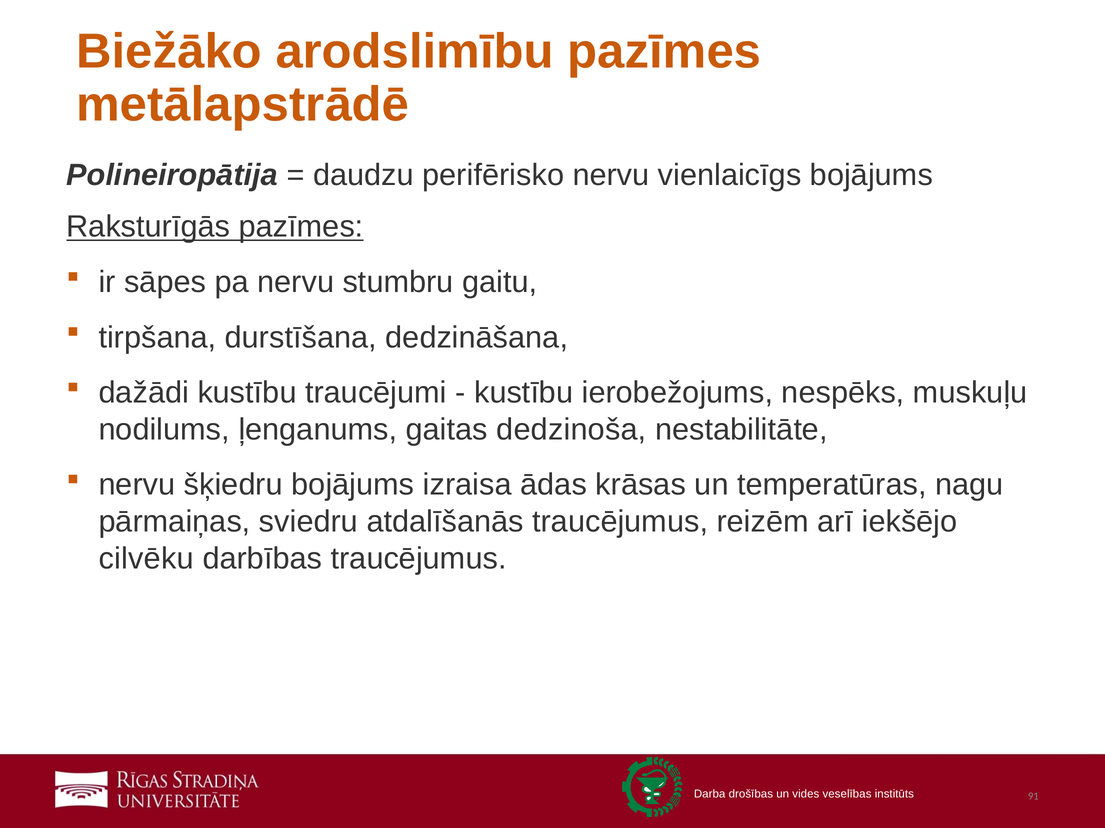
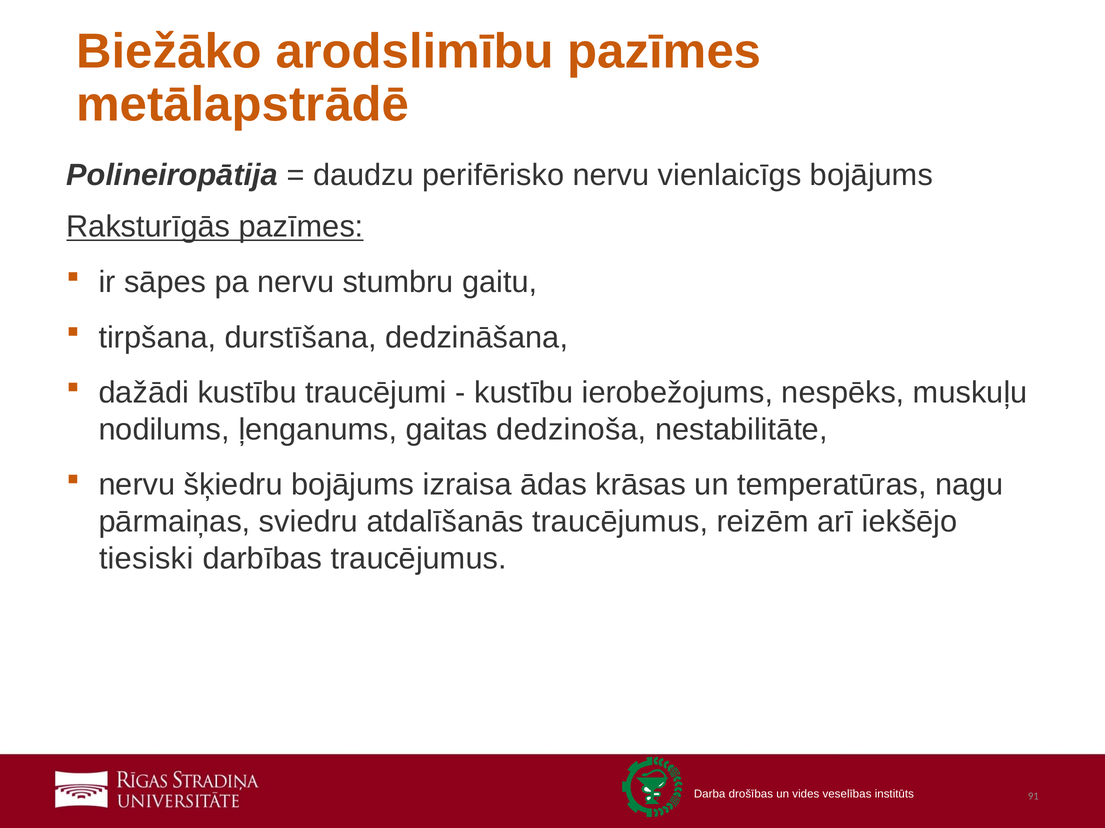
cilvēku: cilvēku -> tiesiski (146, 559)
